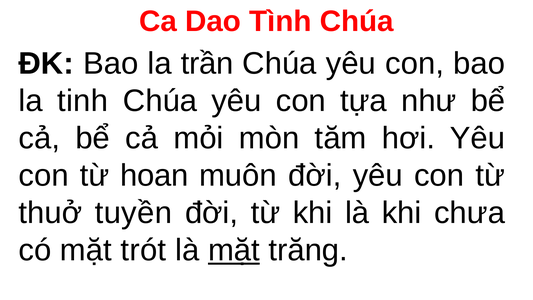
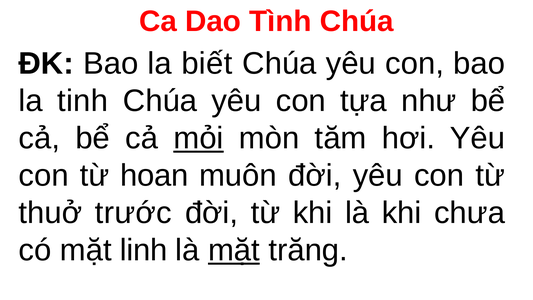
trần: trần -> biết (207, 63)
mỏi underline: none -> present (199, 138)
tuyền: tuyền -> trước (133, 213)
trót: trót -> linh (144, 250)
